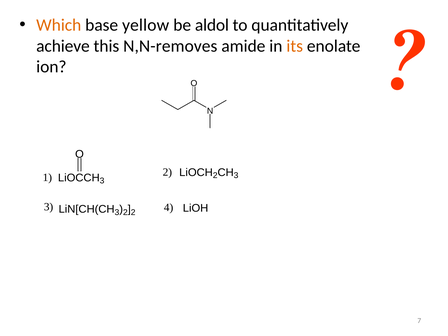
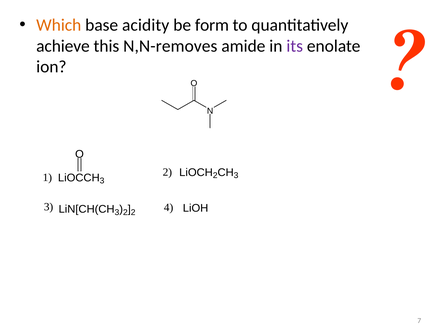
yellow: yellow -> acidity (146, 25)
aldol: aldol -> form (212, 25)
its colour: orange -> purple (295, 46)
